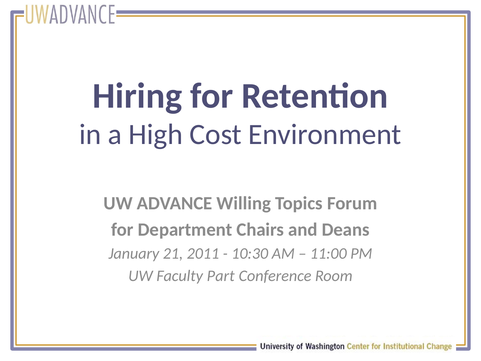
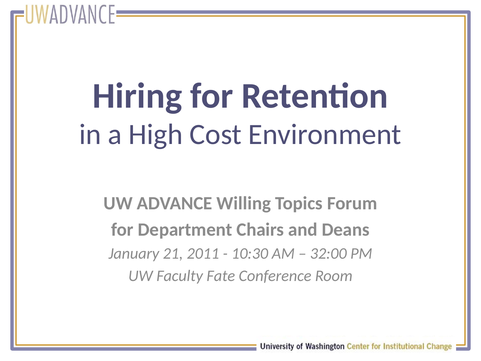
11:00: 11:00 -> 32:00 (328, 253)
Part: Part -> Fate (221, 276)
